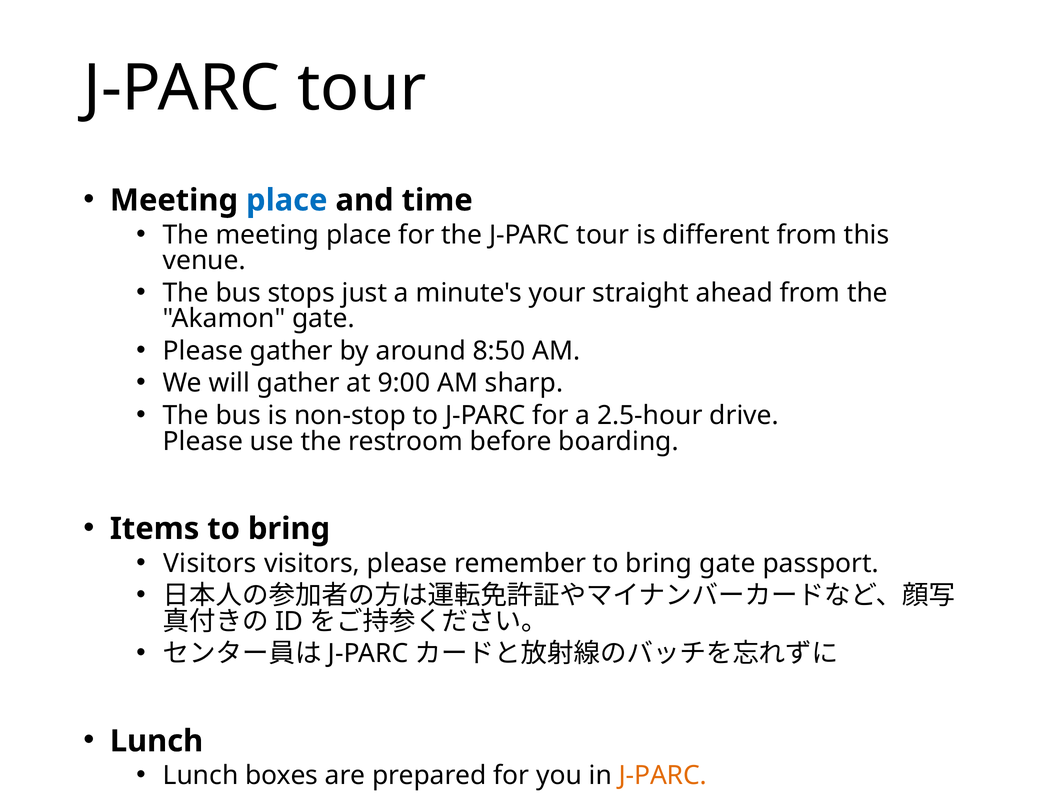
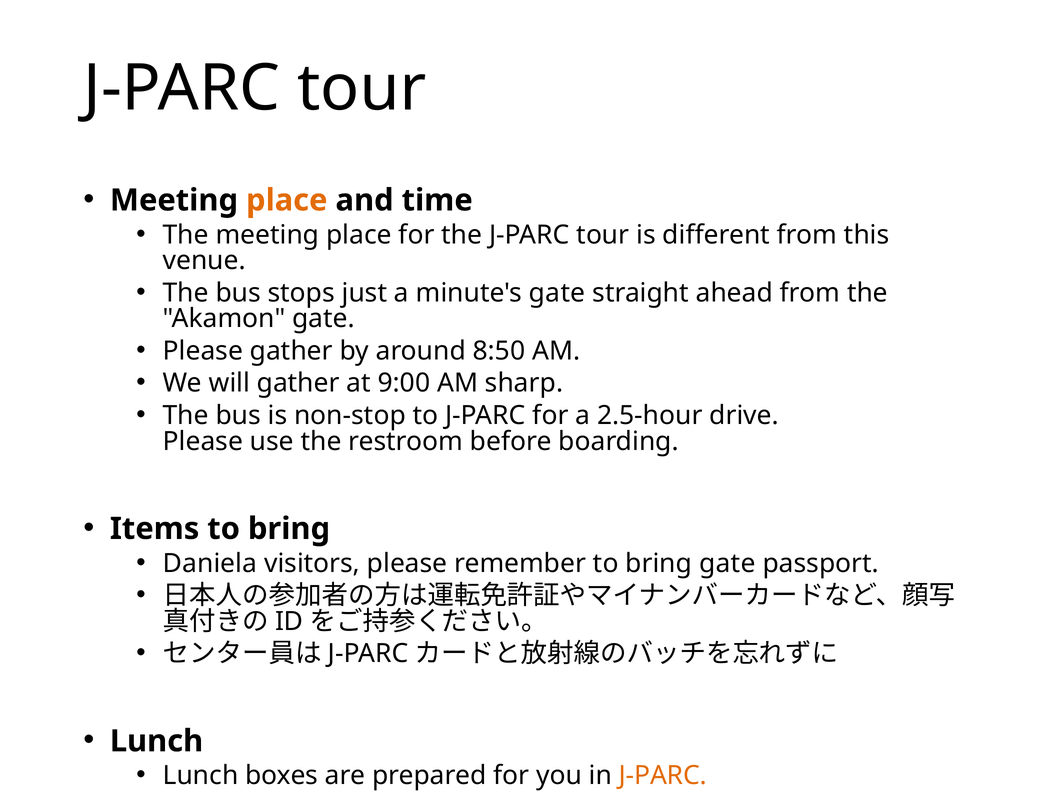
place colour: blue -> orange (287, 200)
minute's your: your -> gate (557, 293)
Visitors: Visitors -> Daniela (210, 564)
